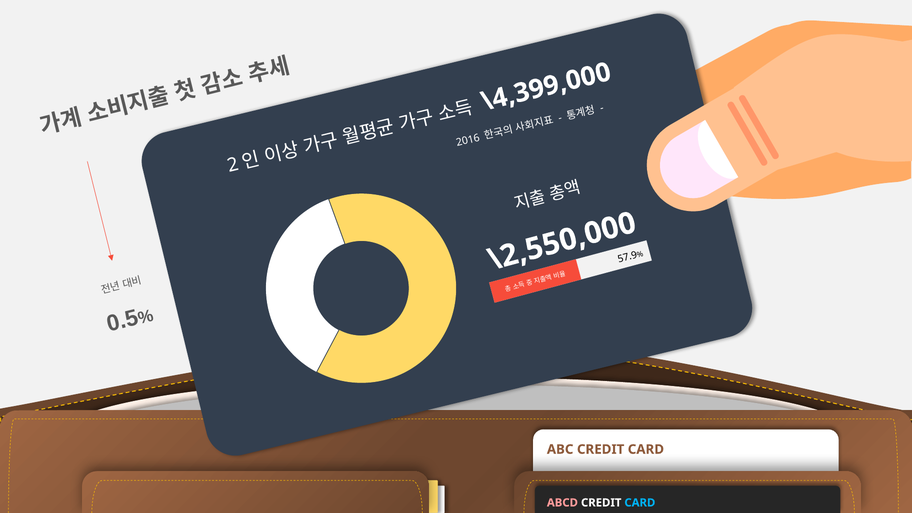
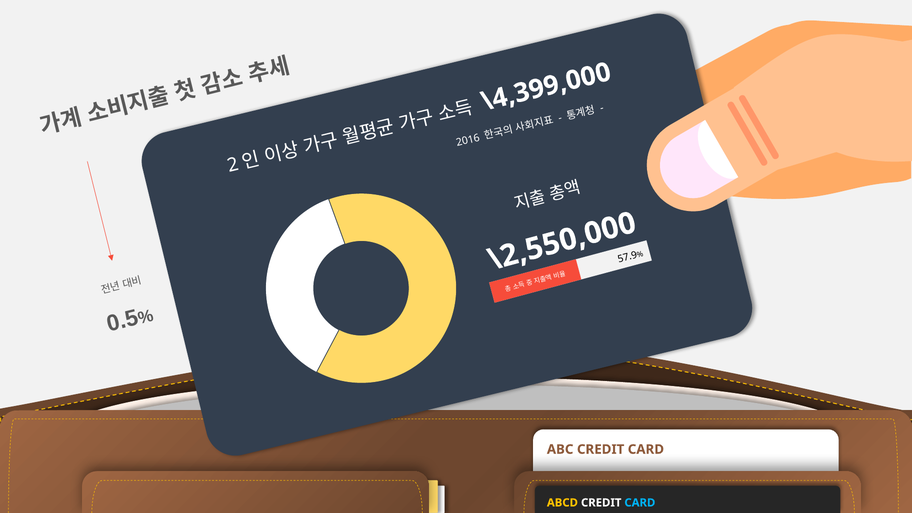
ABCD colour: pink -> yellow (562, 503)
